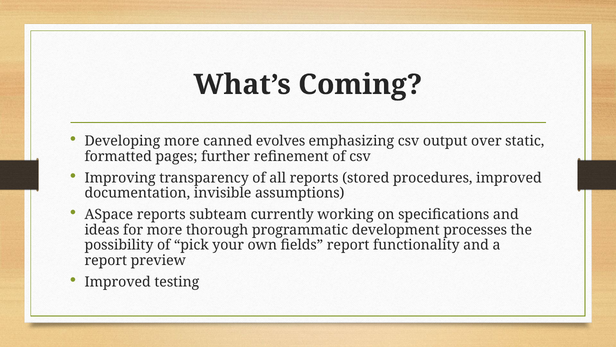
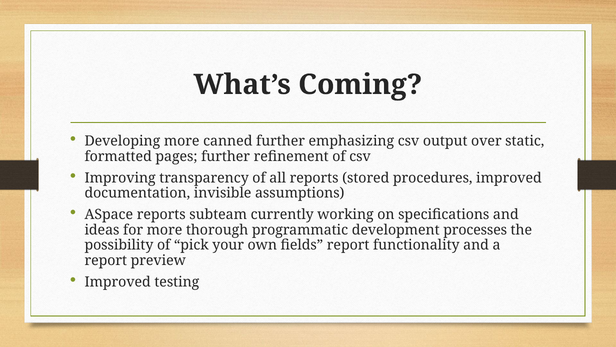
canned evolves: evolves -> further (281, 141)
